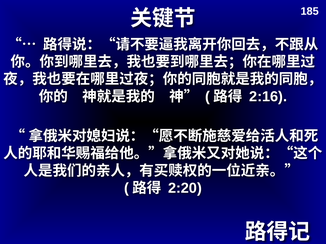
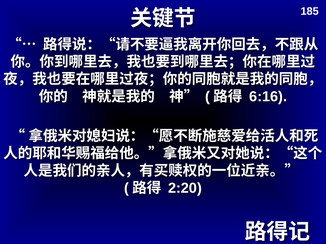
2:16: 2:16 -> 6:16 (268, 97)
